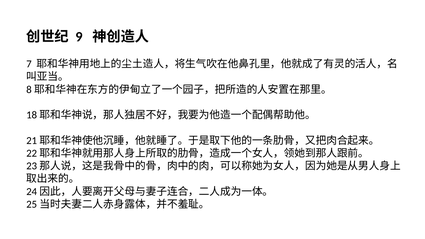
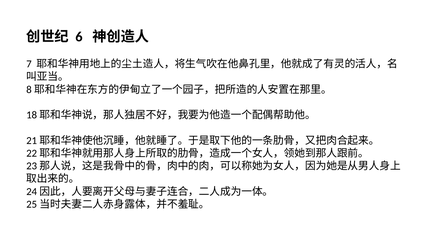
9: 9 -> 6 (79, 37)
